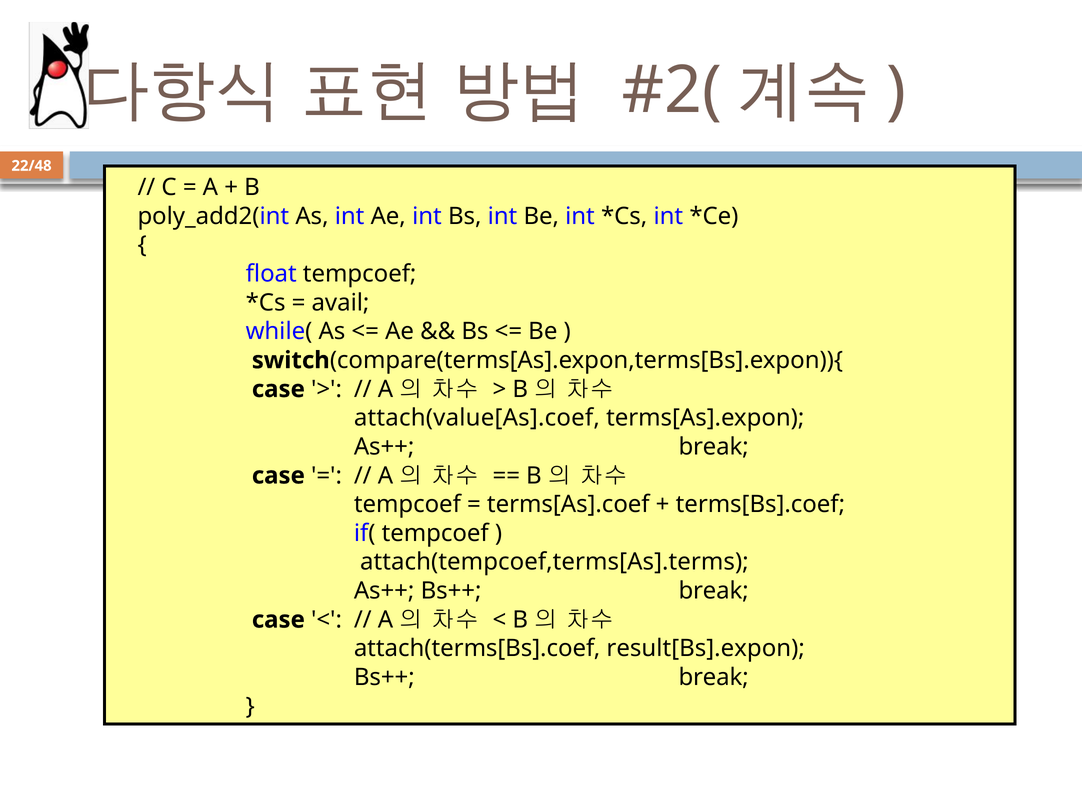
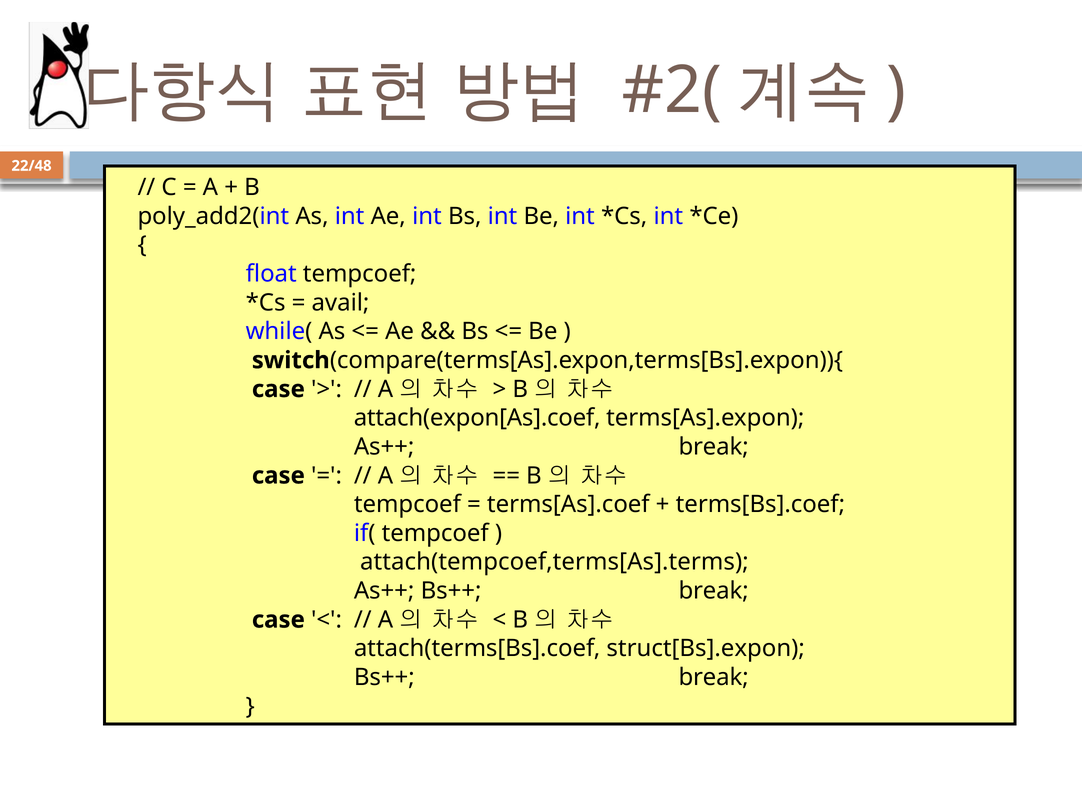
attach(value[As].coef: attach(value[As].coef -> attach(expon[As].coef (477, 418)
result[Bs].expon: result[Bs].expon -> struct[Bs].expon (706, 649)
